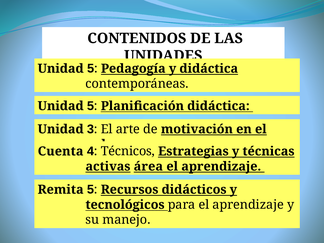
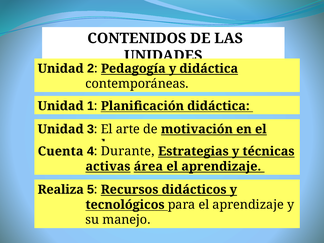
5: 5 -> 2 (91, 69)
5: 5 -> 1 (90, 106)
Técnicos: Técnicos -> Durante (128, 151)
Remita: Remita -> Realiza (61, 190)
